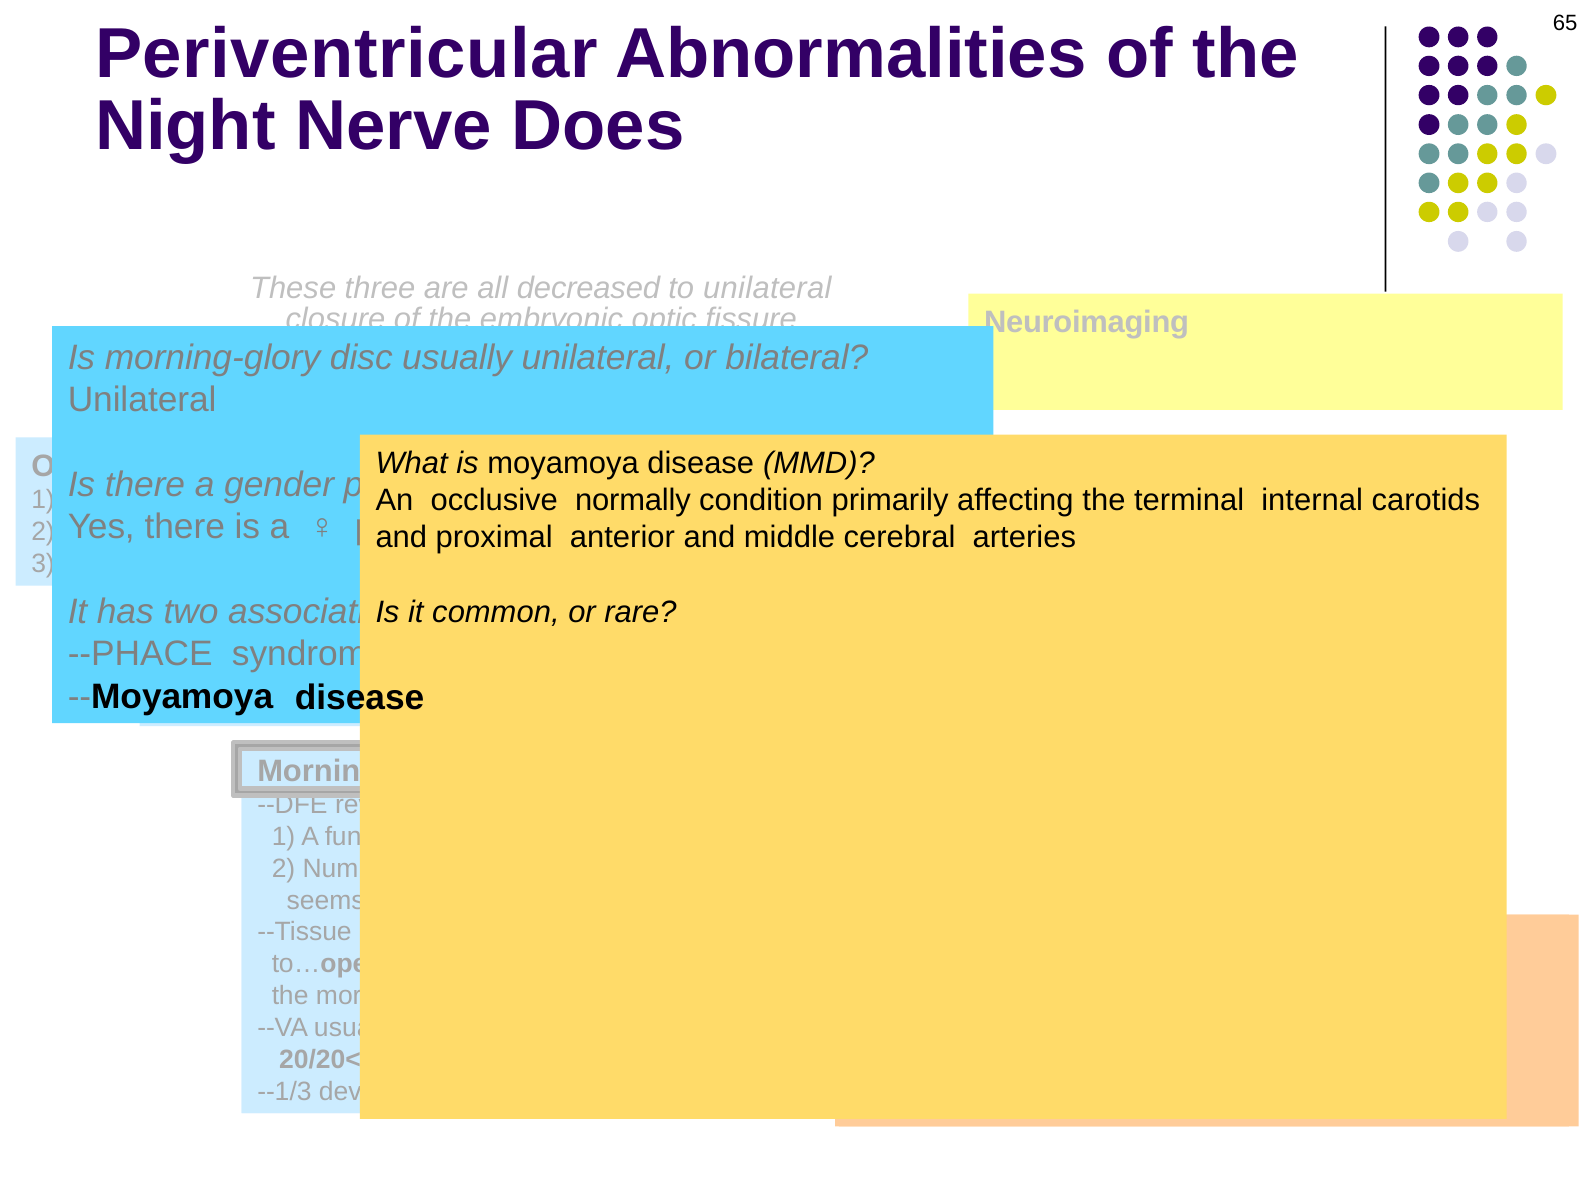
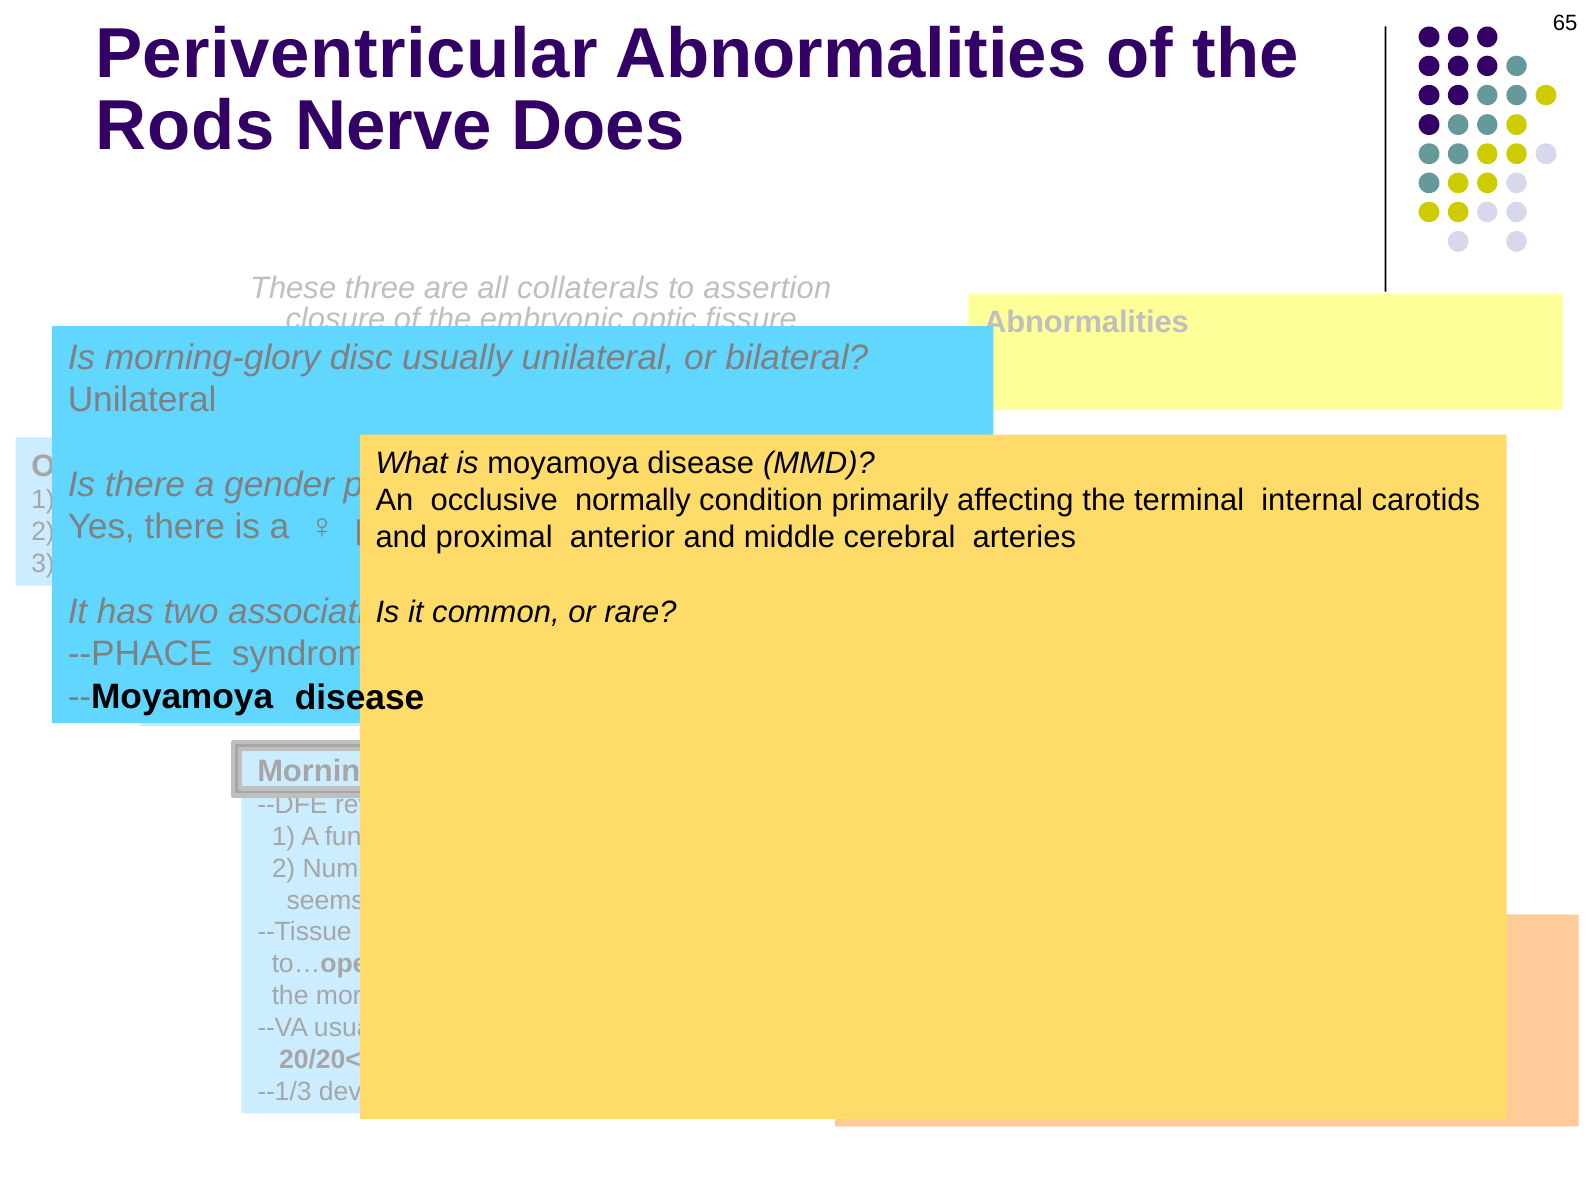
Night: Night -> Rods (185, 127)
decreased: decreased -> collaterals (588, 288)
to unilateral: unilateral -> assertion (767, 288)
Neuroimaging: Neuroimaging -> Abnormalities (1086, 322)
